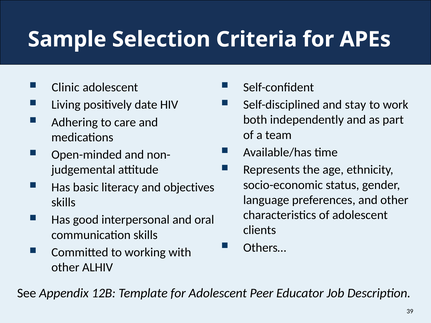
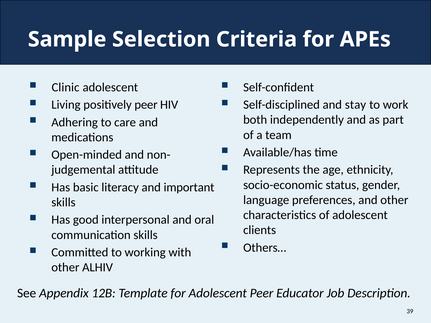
positively date: date -> peer (146, 105)
objectives: objectives -> important (189, 187)
